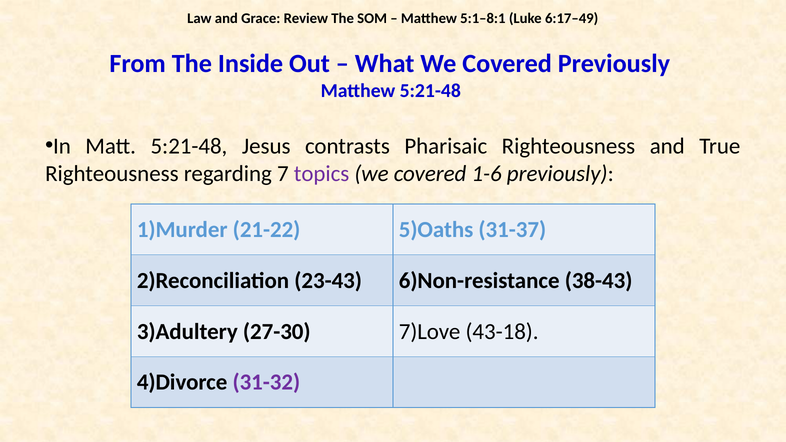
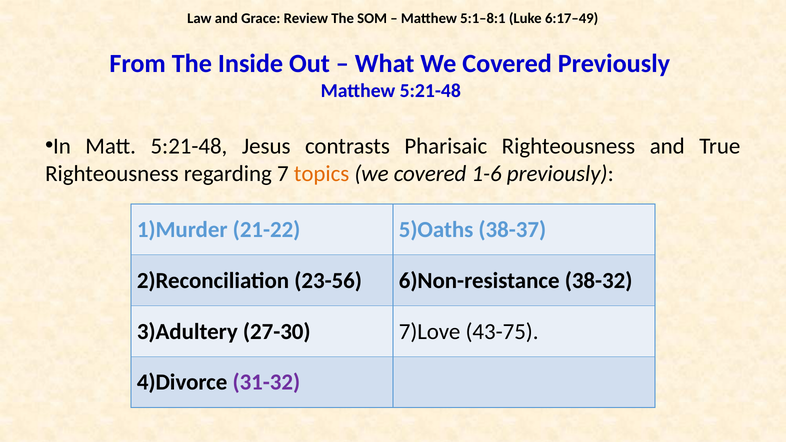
topics colour: purple -> orange (322, 174)
31-37: 31-37 -> 38-37 (512, 230)
23-43: 23-43 -> 23-56 (328, 281)
38-43: 38-43 -> 38-32 (599, 281)
43-18: 43-18 -> 43-75 (502, 332)
